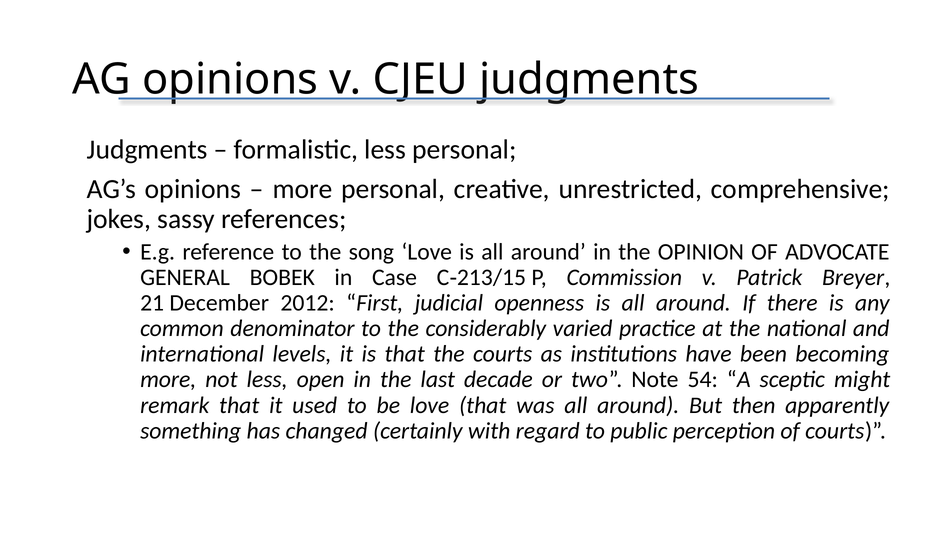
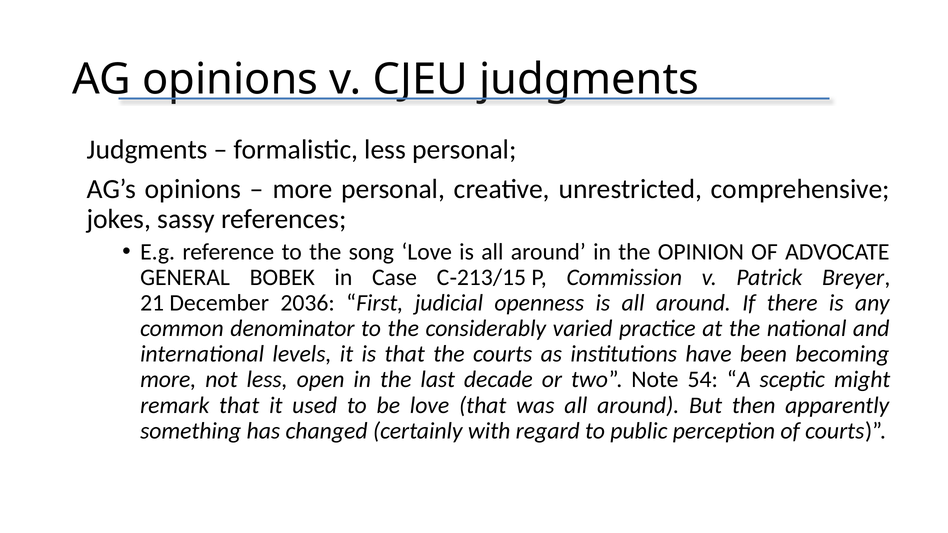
2012: 2012 -> 2036 (308, 303)
